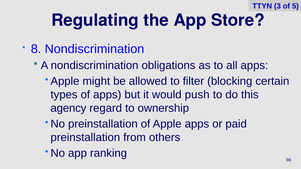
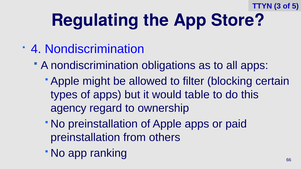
8: 8 -> 4 (36, 49)
push: push -> table (197, 95)
